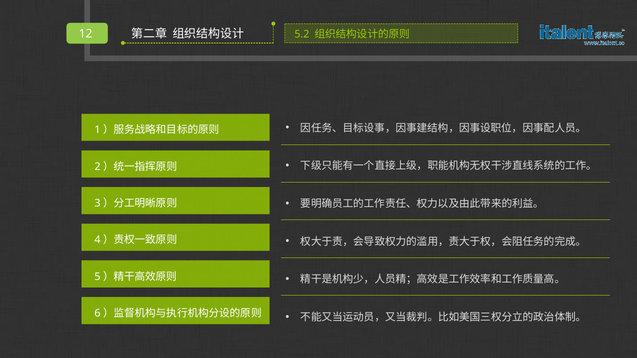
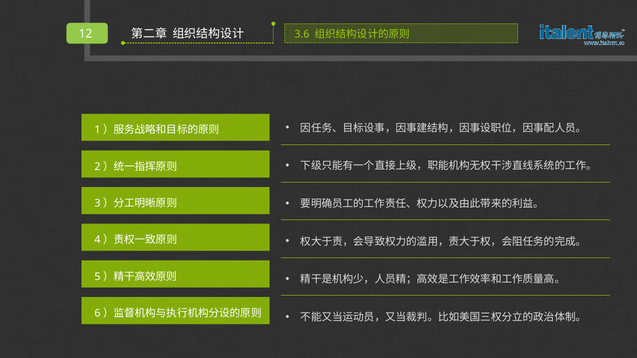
5.2: 5.2 -> 3.6 (302, 34)
